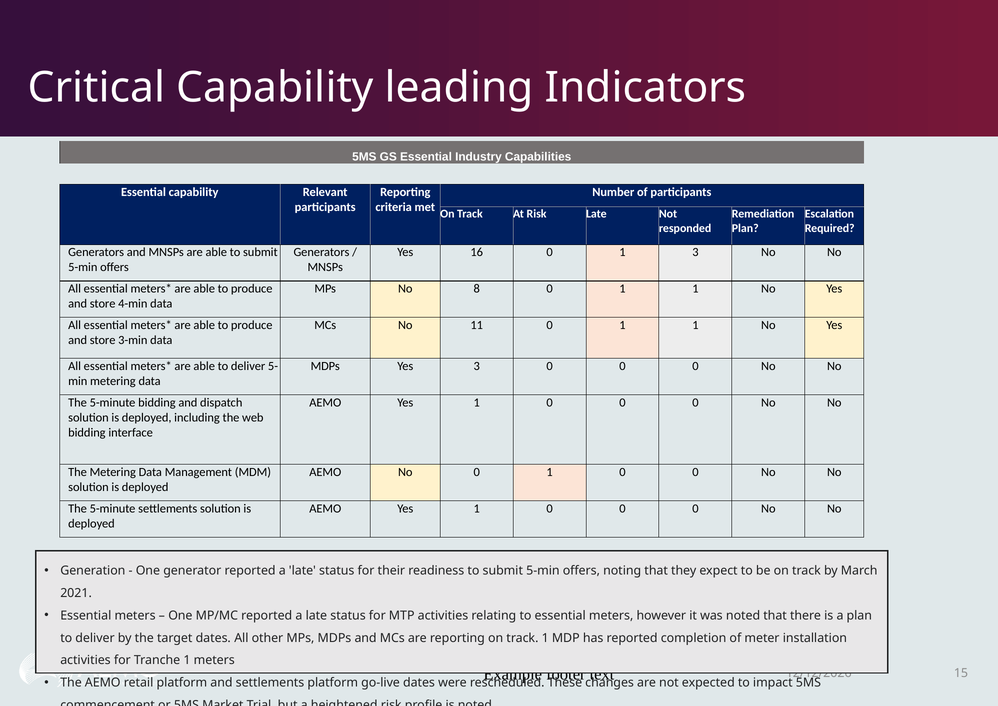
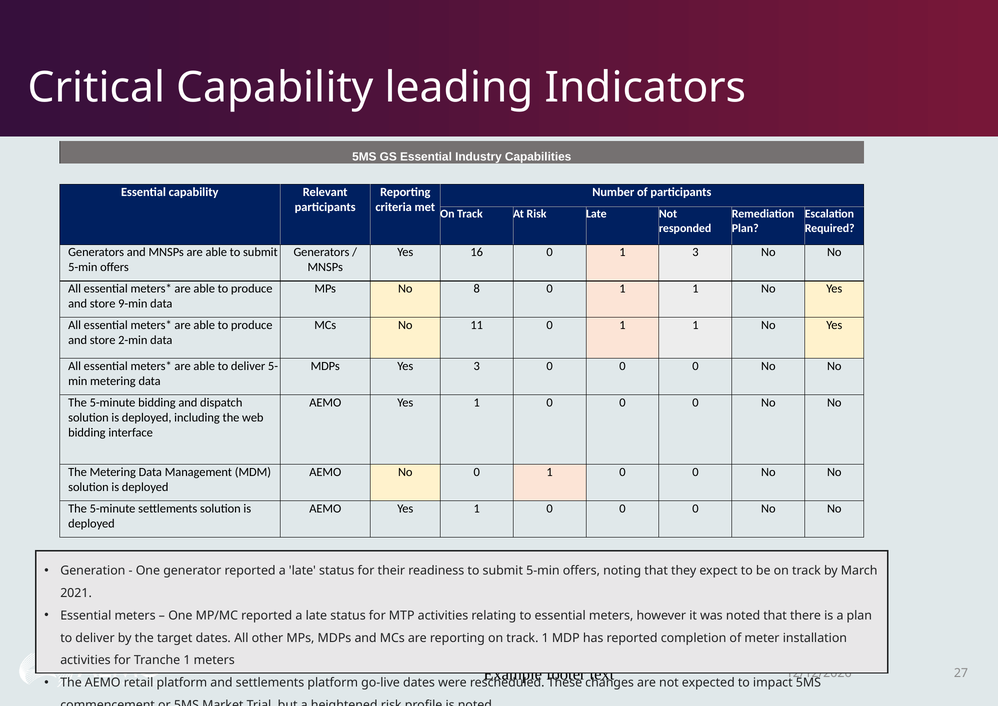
4-min: 4-min -> 9-min (133, 304)
3-min: 3-min -> 2-min (133, 340)
15: 15 -> 27 (961, 673)
